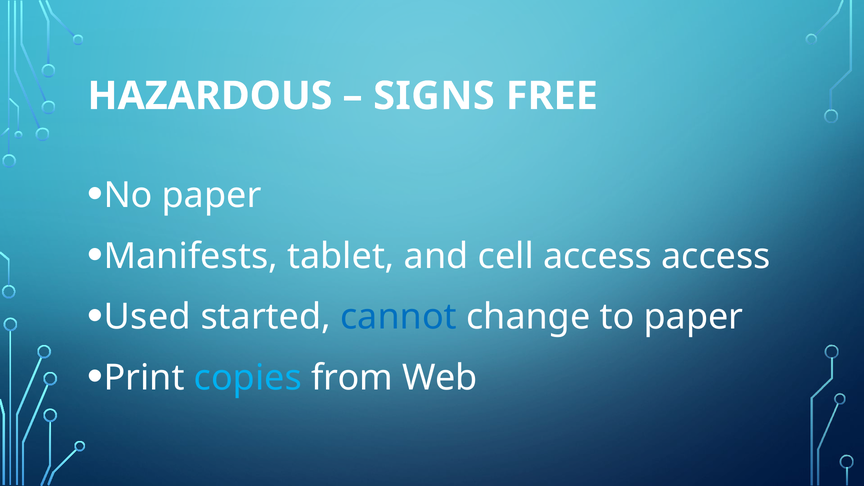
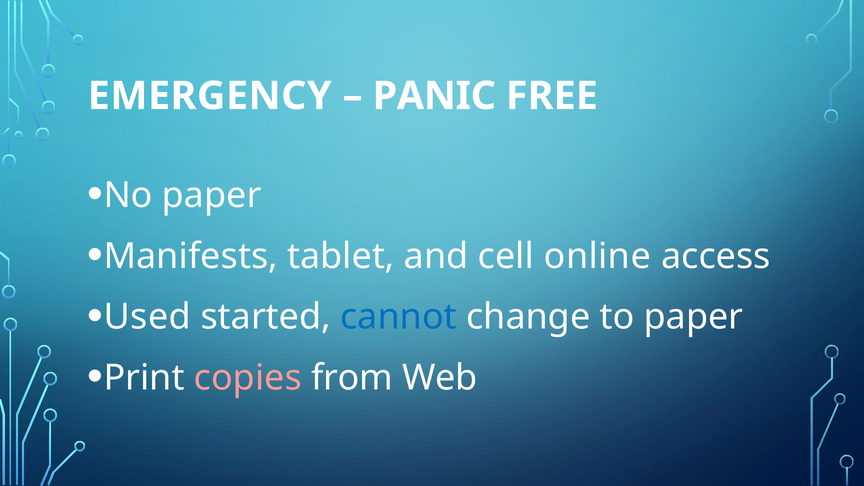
HAZARDOUS: HAZARDOUS -> EMERGENCY (210, 96)
SIGNS: SIGNS -> PANIC (434, 96)
cell access: access -> online (597, 256)
copies colour: light blue -> pink (248, 378)
